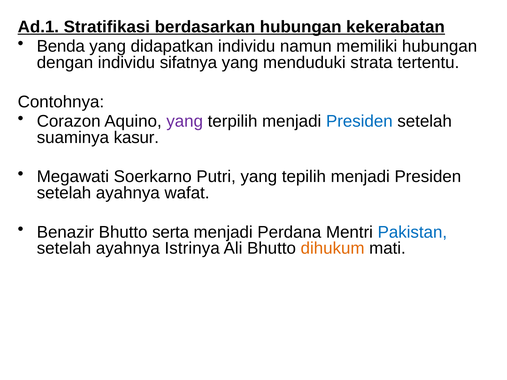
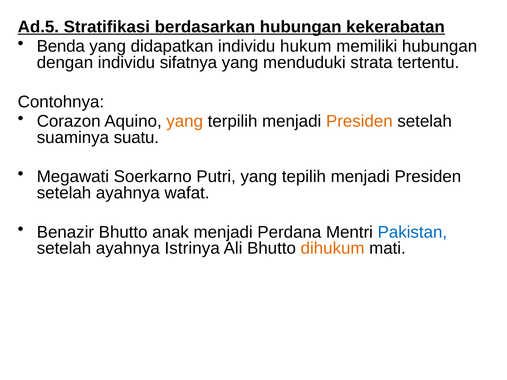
Ad.1: Ad.1 -> Ad.5 (38, 27)
namun: namun -> hukum (306, 46)
yang colour: purple -> orange (185, 121)
Presiden colour: blue -> orange (359, 121)
kasur: kasur -> suatu (136, 138)
serta: serta -> anak (171, 232)
